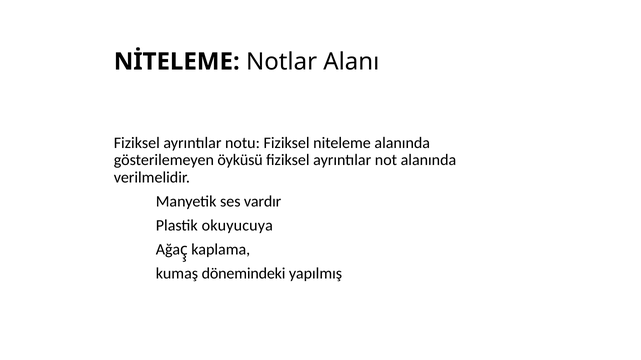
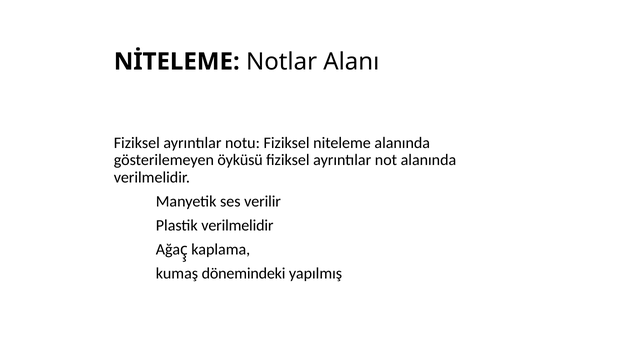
vardır: vardır -> verilir (263, 202)
Plastik okuyucuya: okuyucuya -> verilmelidir (237, 226)
